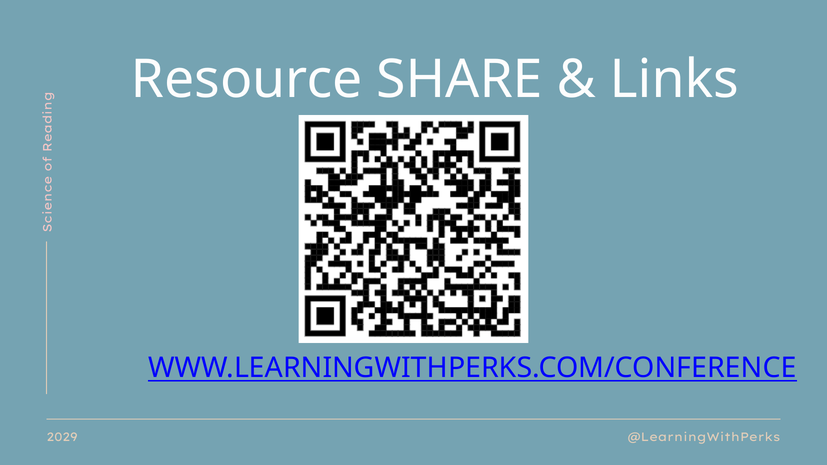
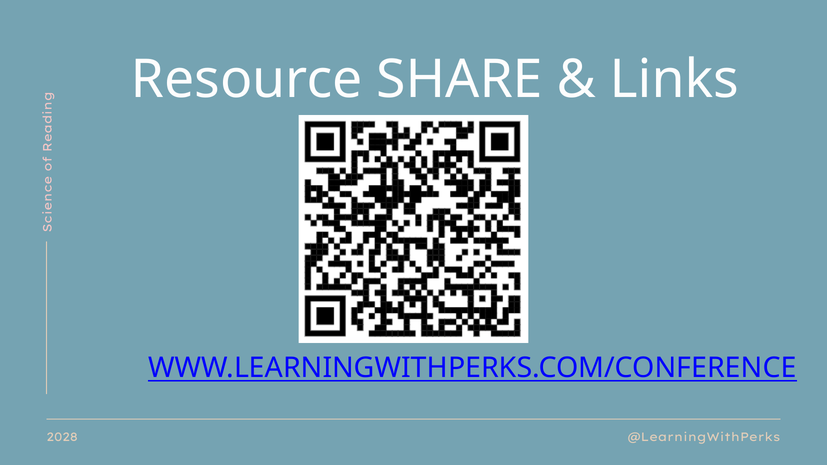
2029: 2029 -> 2028 (62, 437)
